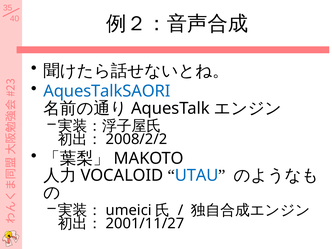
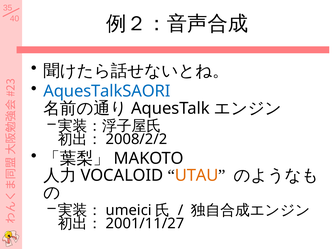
UTAU colour: blue -> orange (197, 176)
